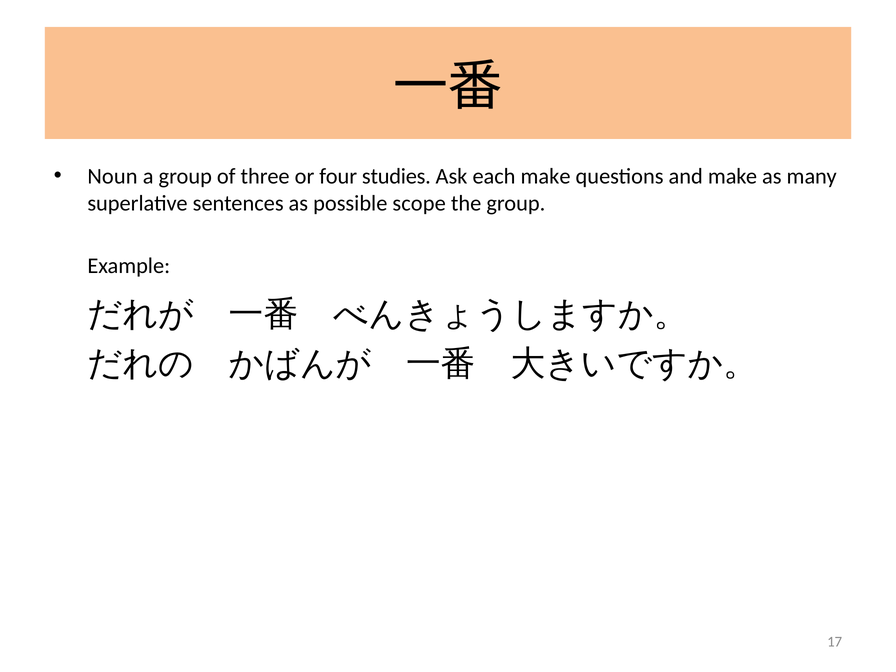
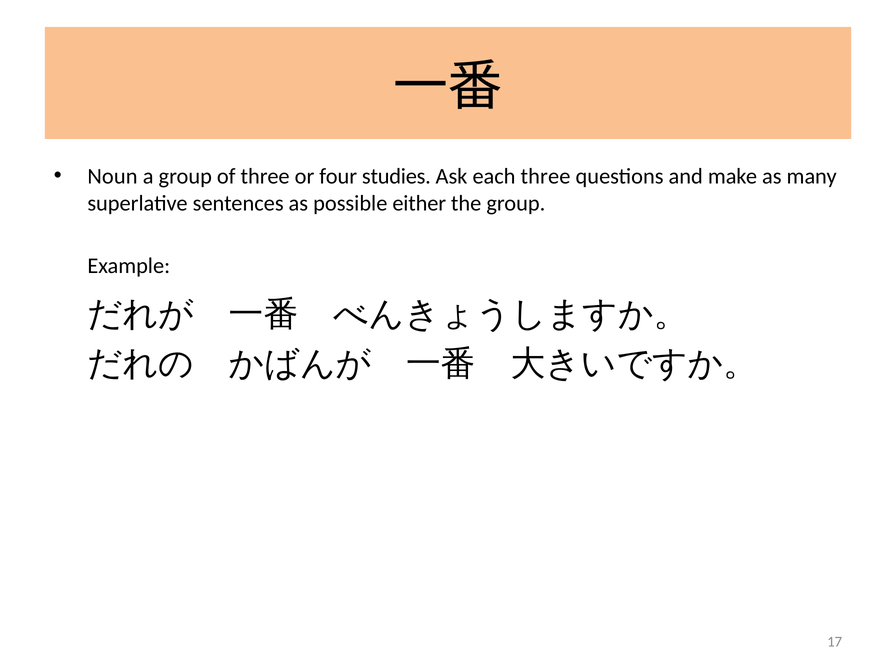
each make: make -> three (545, 176)
scope: scope -> either (419, 203)
